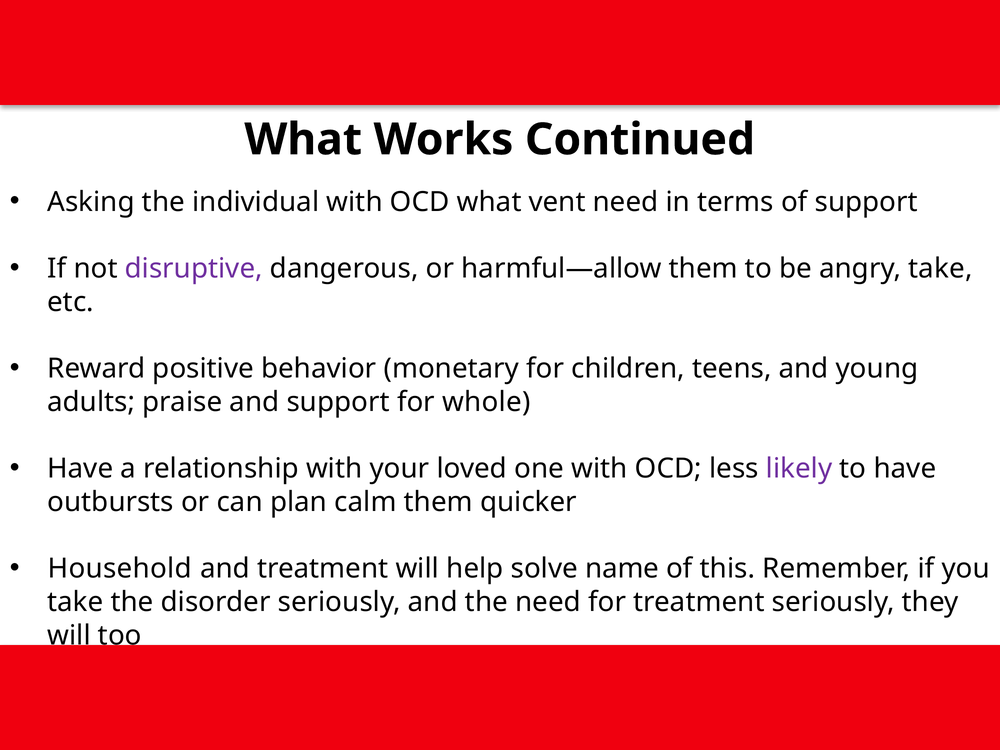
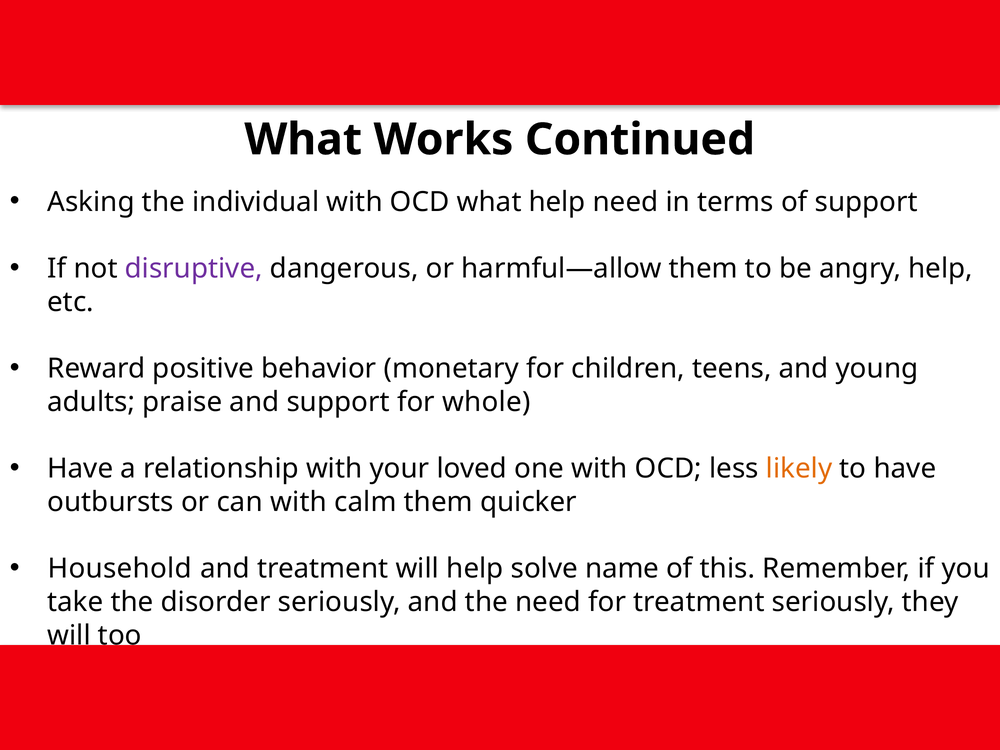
what vent: vent -> help (557, 202)
angry take: take -> help (941, 269)
likely colour: purple -> orange (799, 469)
can plan: plan -> with (299, 502)
